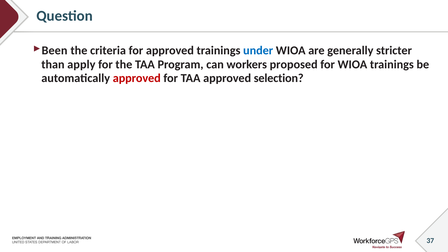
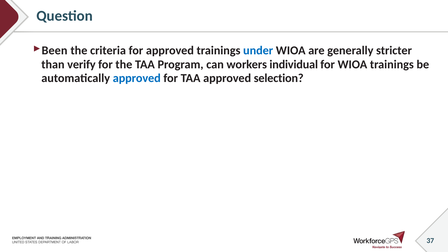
apply: apply -> verify (81, 64)
proposed: proposed -> individual (294, 64)
approved colour: red -> blue (137, 78)
